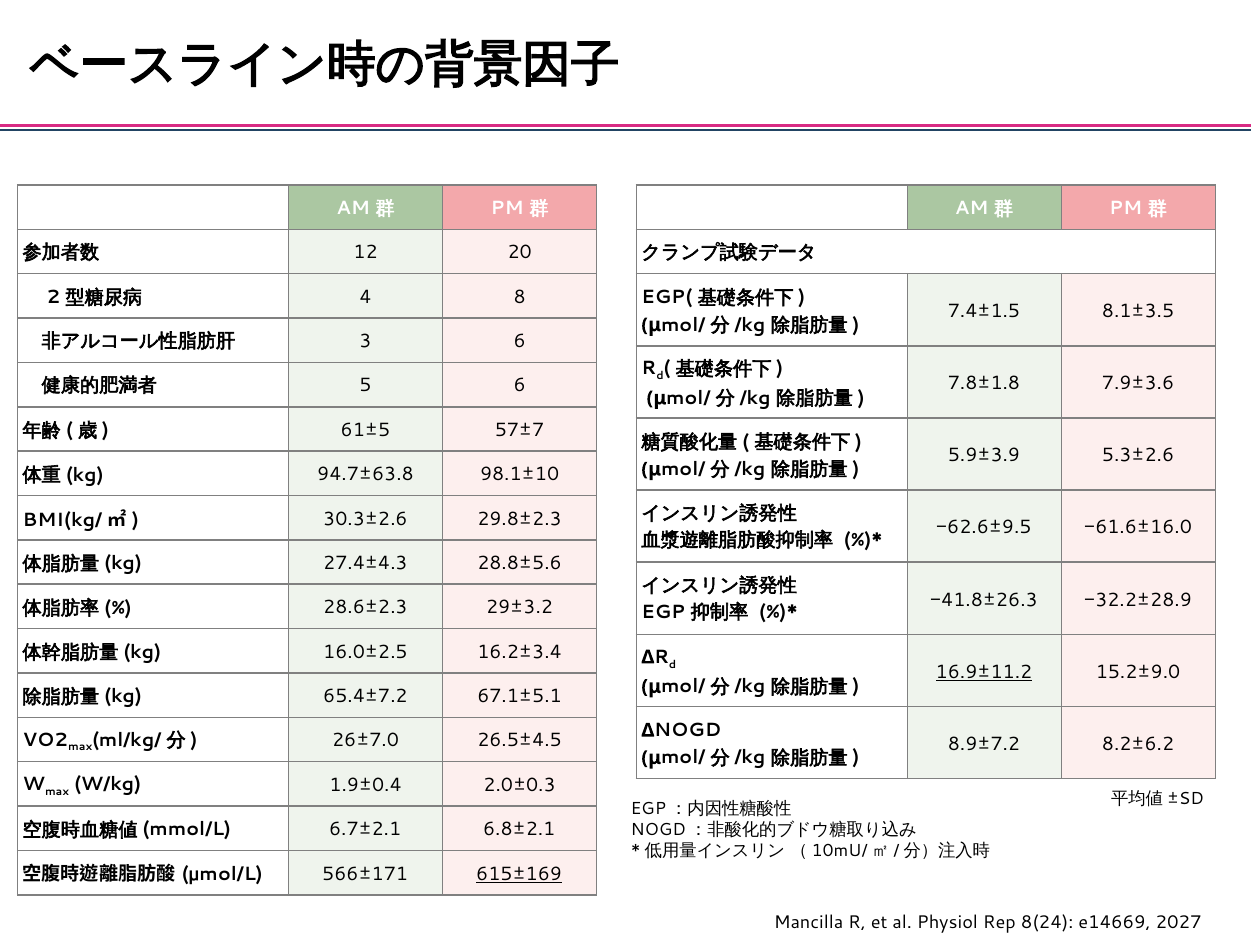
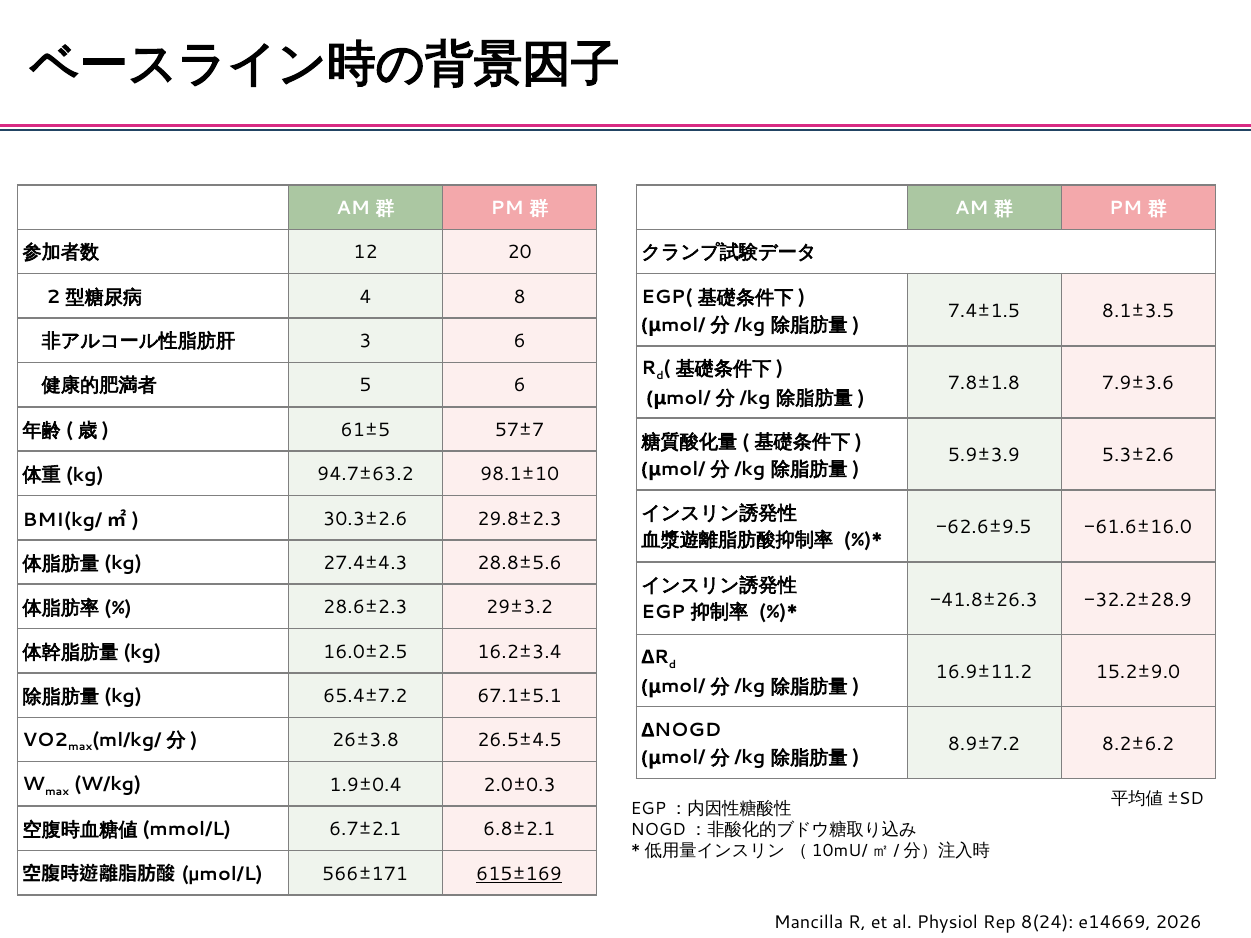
94.7±63.8: 94.7±63.8 -> 94.7±63.2 (365, 475)
16.9±11.2 underline: present -> none (984, 672)
26±7.0: 26±7.0 -> 26±3.8 (365, 741)
2027: 2027 -> 2026 (1179, 922)
